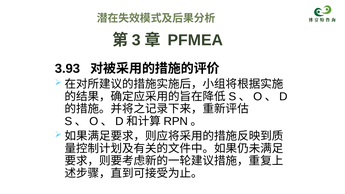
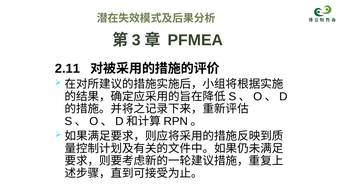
3.93: 3.93 -> 2.11 (67, 69)
